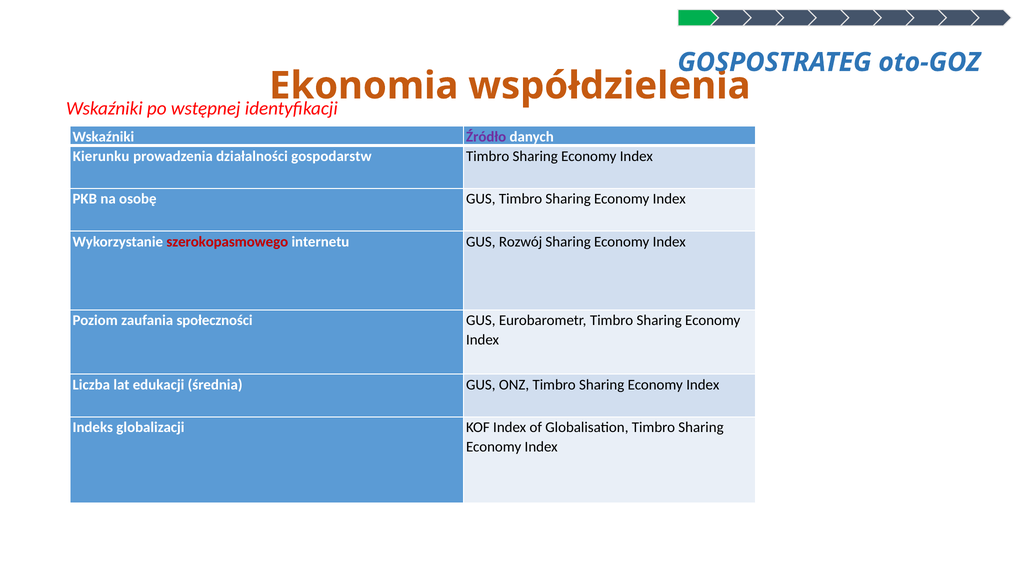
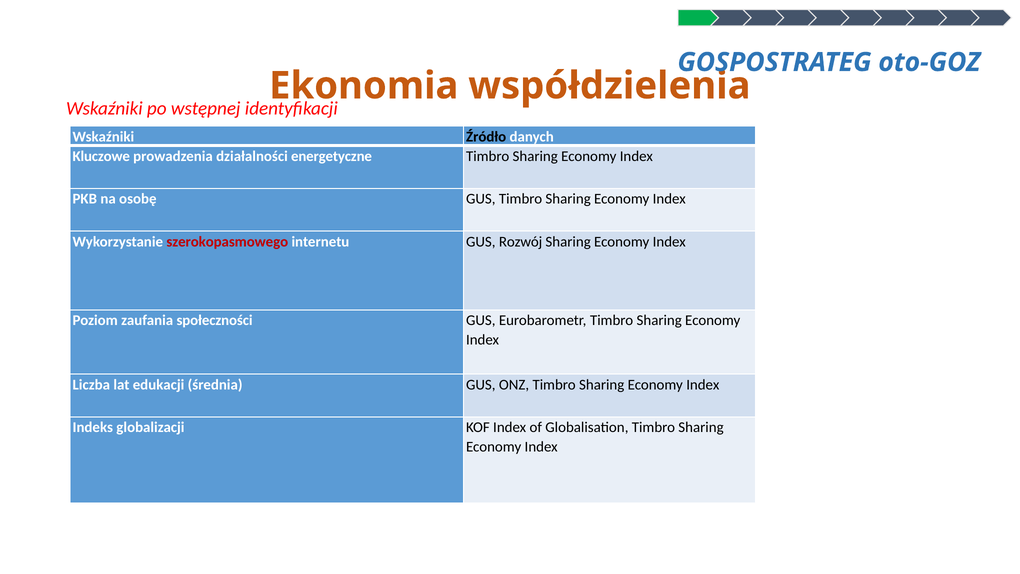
Źródło colour: purple -> black (486, 137)
Kierunku: Kierunku -> Kluczowe (101, 156)
gospodarstw: gospodarstw -> energetyczne (331, 156)
